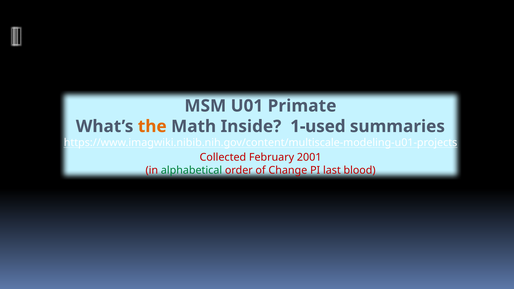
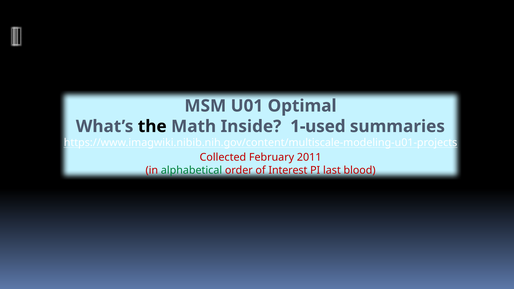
Primate: Primate -> Optimal (302, 106)
the colour: orange -> black (152, 126)
2001: 2001 -> 2011 (309, 157)
Change: Change -> Interest (288, 170)
